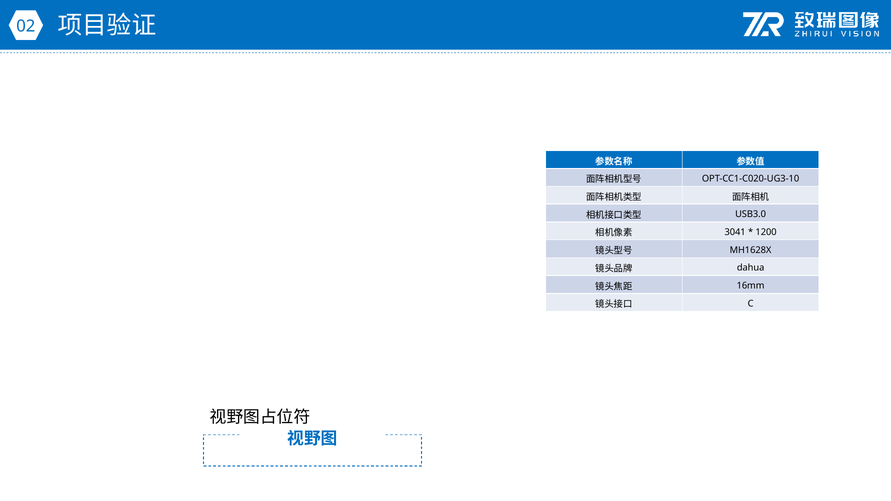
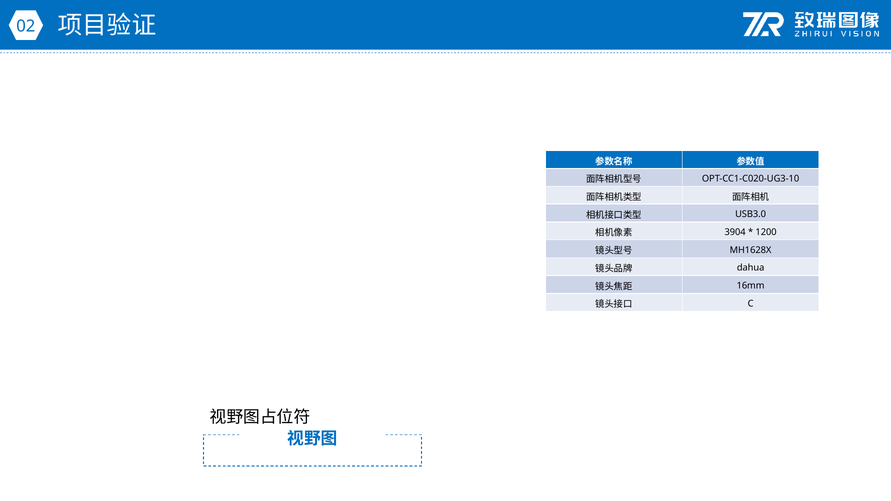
3041: 3041 -> 3904 (735, 232)
